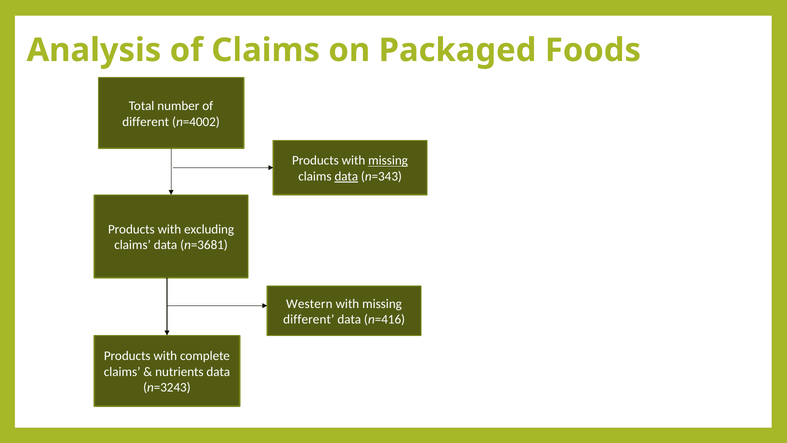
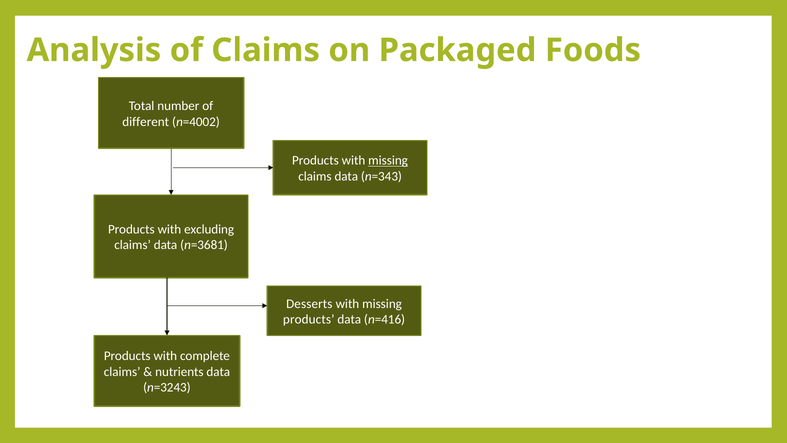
data underline: present -> none (346, 176)
Western: Western -> Desserts (309, 304)
different: different -> products (309, 319)
